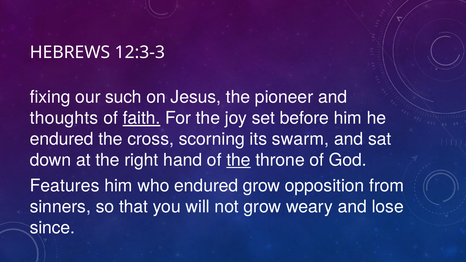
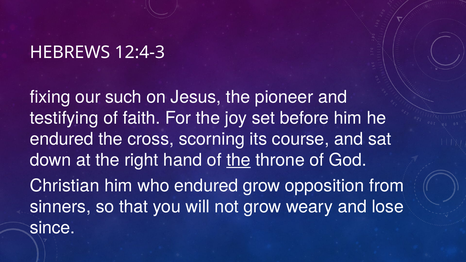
12:3-3: 12:3-3 -> 12:4-3 (140, 52)
thoughts: thoughts -> testifying (64, 118)
faith underline: present -> none (142, 118)
swarm: swarm -> course (301, 139)
Features: Features -> Christian (65, 186)
